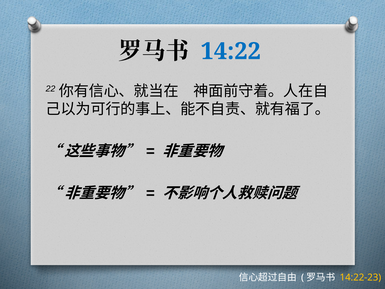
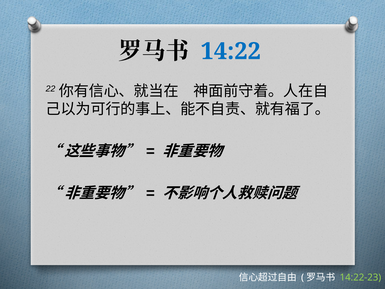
14:22-23 colour: yellow -> light green (360, 277)
